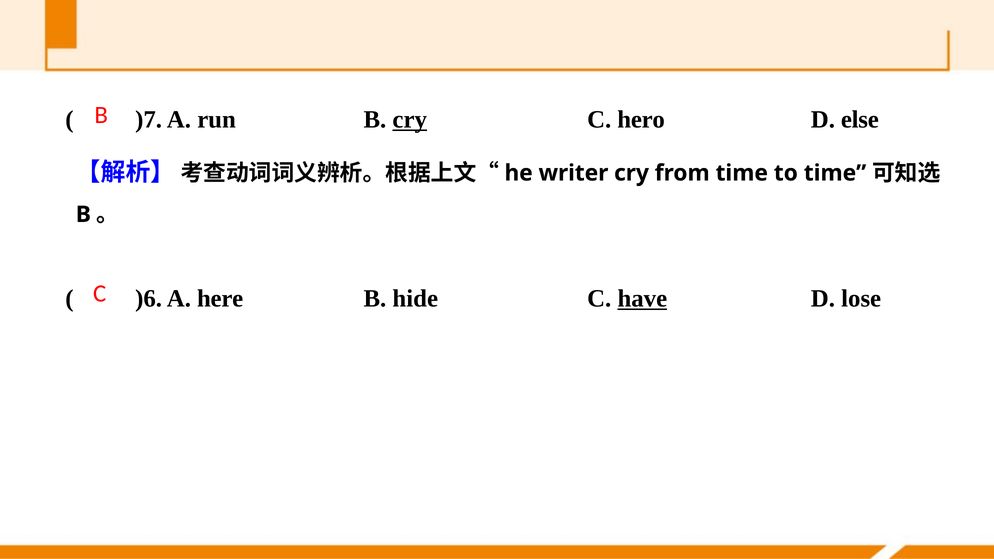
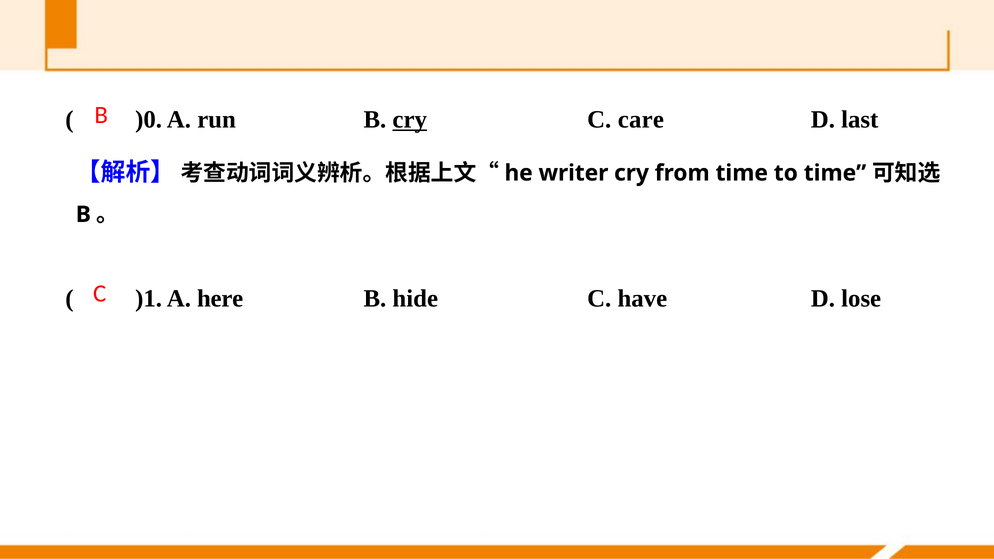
)7: )7 -> )0 (149, 120)
hero: hero -> care (641, 120)
else: else -> last (860, 120)
)6: )6 -> )1 (149, 299)
have underline: present -> none (642, 299)
